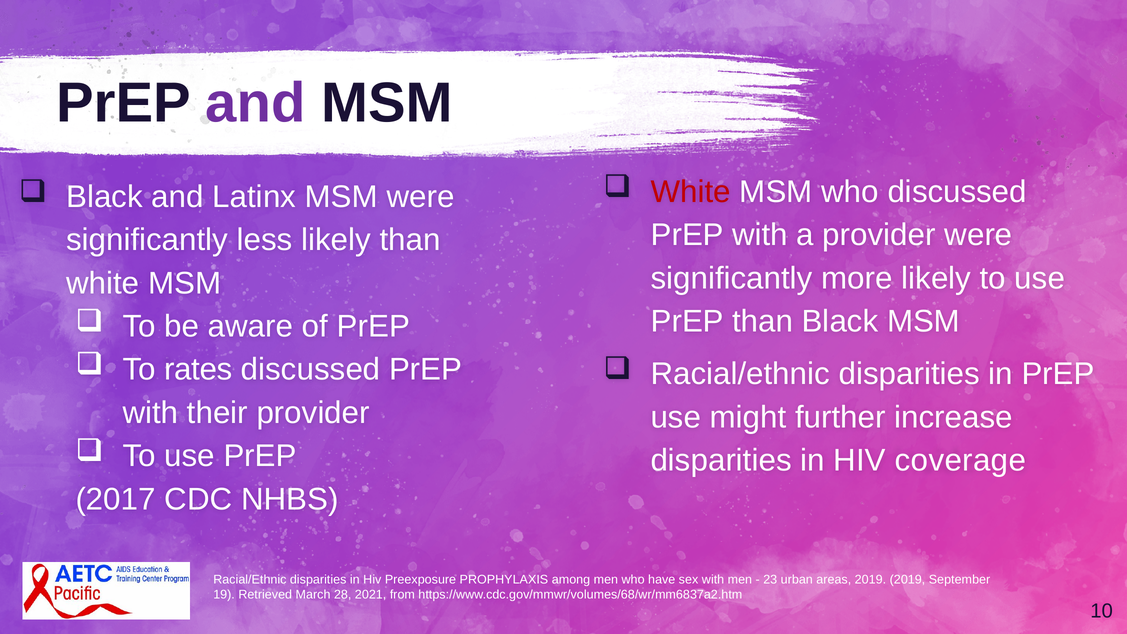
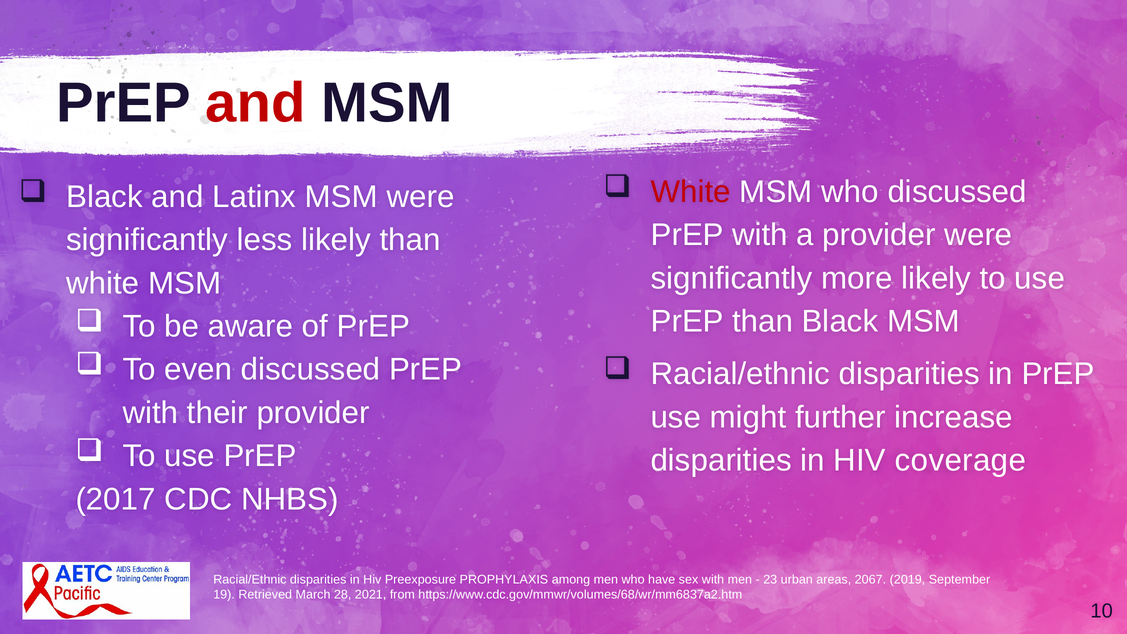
and colour: purple -> red (255, 103)
rates: rates -> even (198, 370)
areas 2019: 2019 -> 2067 (870, 580)
